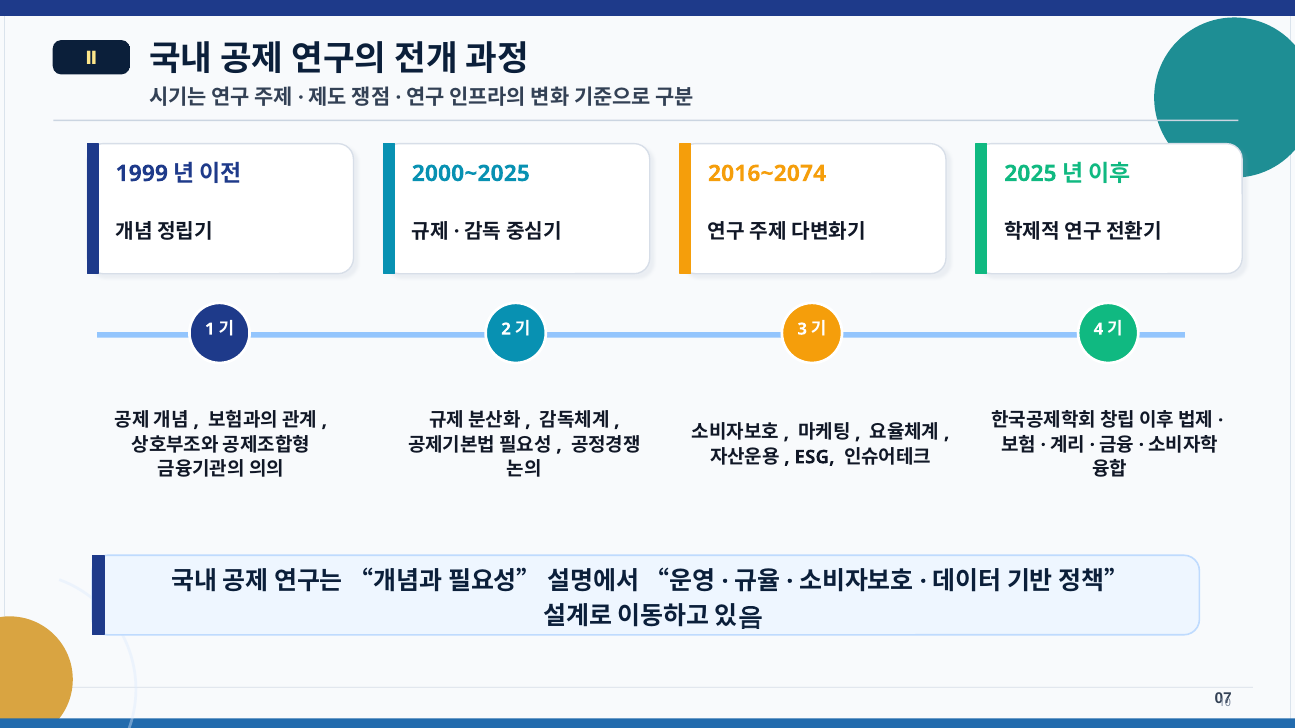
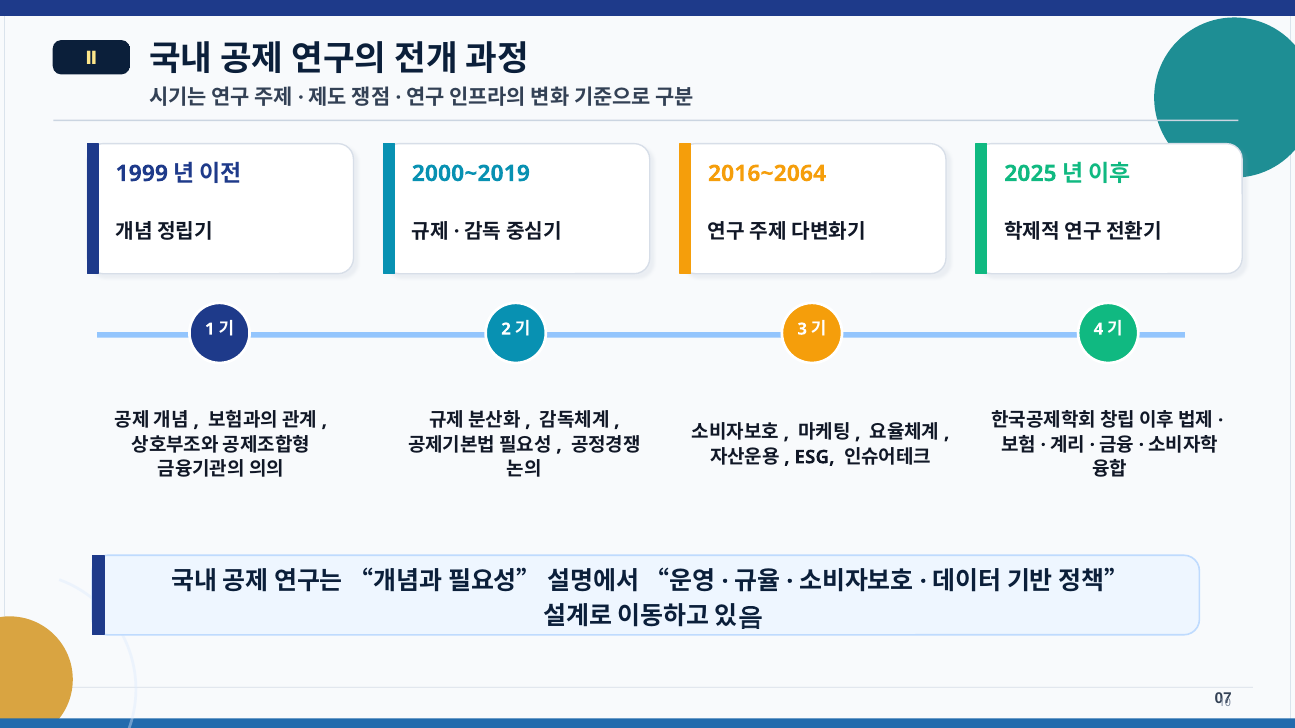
2000~2025: 2000~2025 -> 2000~2019 (471, 174)
2016~2074: 2016~2074 -> 2016~2064 (767, 174)
